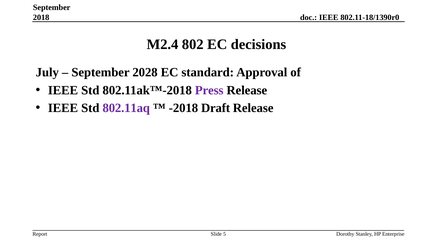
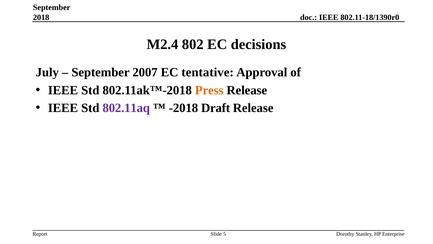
2028: 2028 -> 2007 (145, 72)
standard: standard -> tentative (208, 72)
Press colour: purple -> orange (209, 90)
